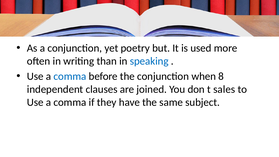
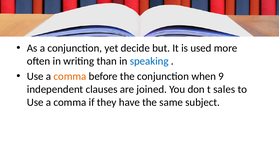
poetry: poetry -> decide (135, 48)
comma colour: blue -> orange (70, 76)
8: 8 -> 9 (221, 76)
